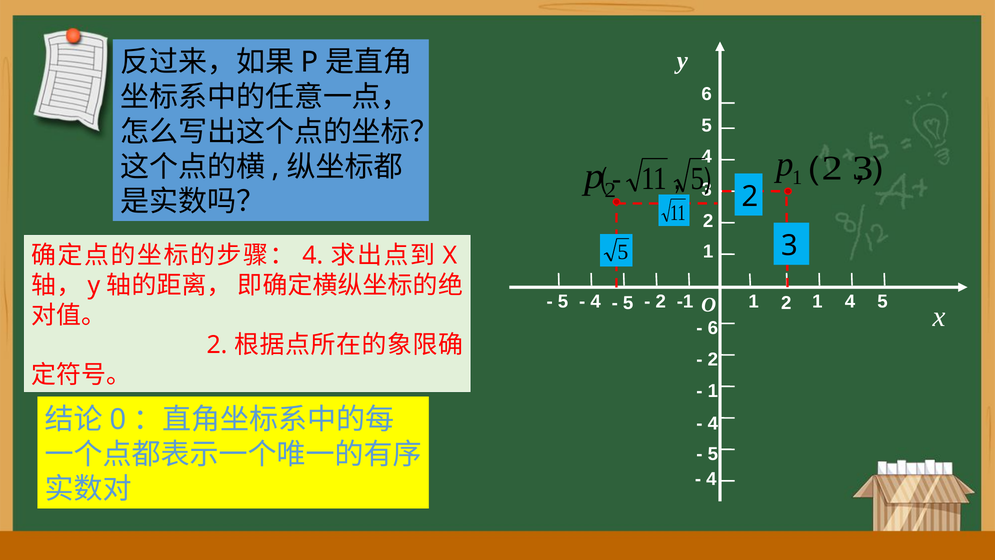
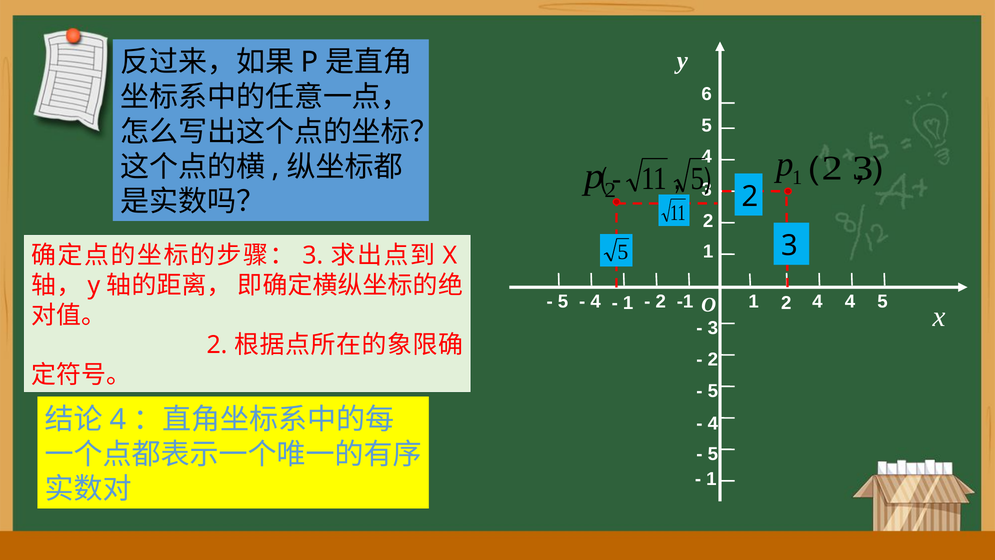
4: 4 -> 3 (313, 255)
2 1: 1 -> 4 (817, 302)
5: 5 -> 1 (628, 303)
6: 6 -> 3 (713, 328)
1: 1 -> 5 (713, 391)
0: 0 -> 4 (118, 419)
4: 4 -> 1 (711, 479)
